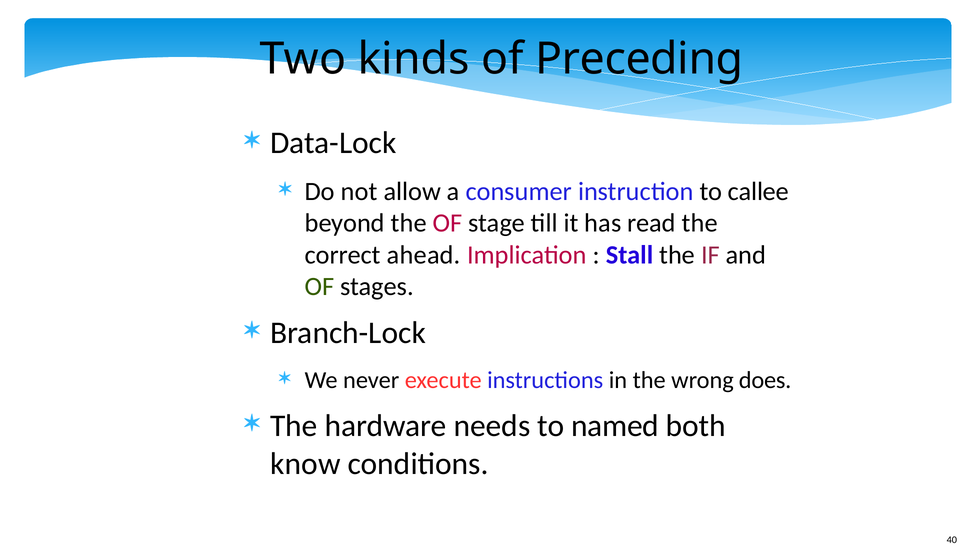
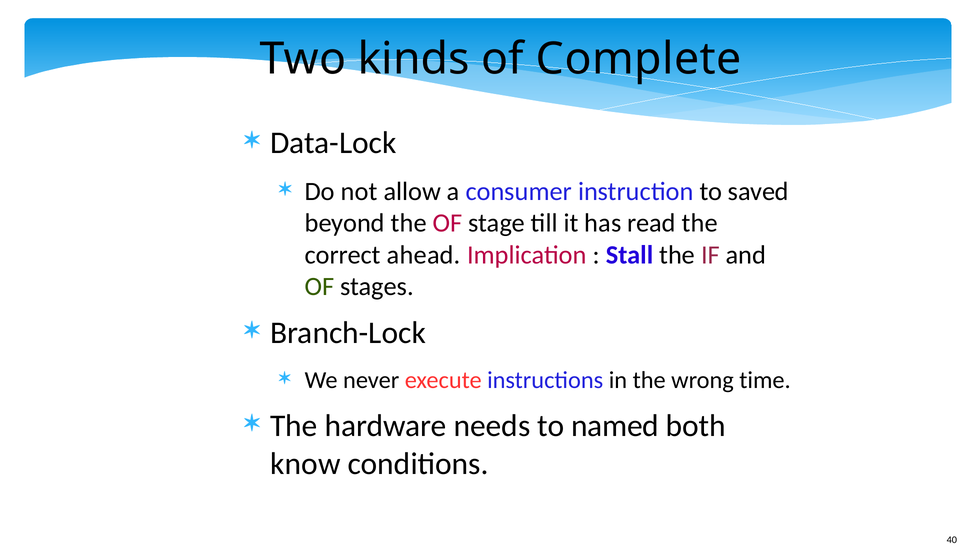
Preceding: Preceding -> Complete (639, 59)
callee: callee -> saved (758, 192)
does: does -> time (765, 381)
